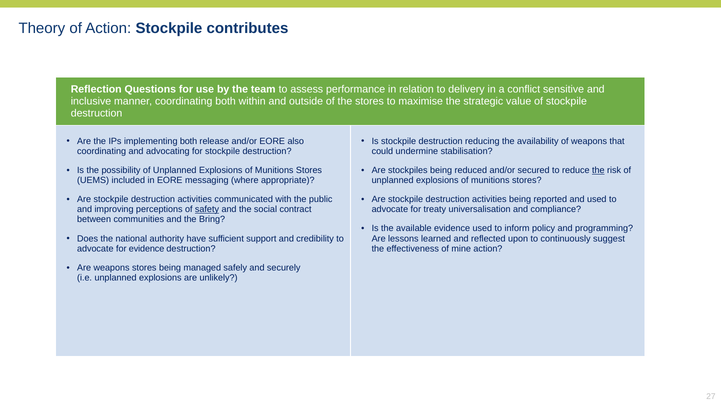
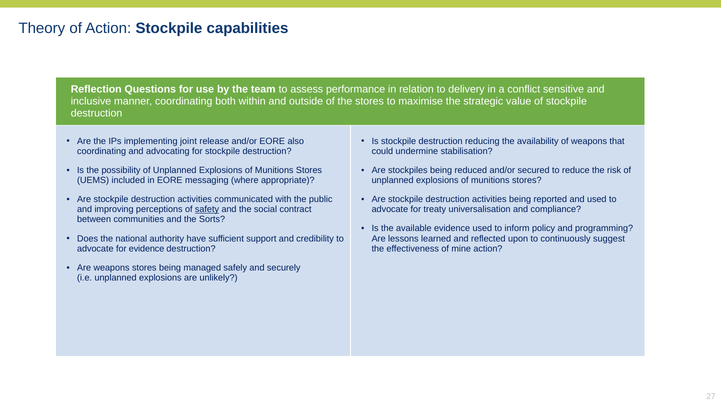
contributes: contributes -> capabilities (247, 28)
implementing both: both -> joint (188, 141)
the underline: present -> none (598, 170)
Bring: Bring -> Sorts (212, 220)
